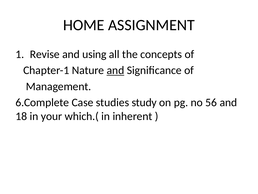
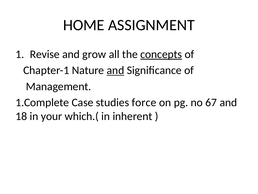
using: using -> grow (94, 54)
concepts underline: none -> present (161, 54)
6.Complete: 6.Complete -> 1.Complete (42, 102)
study: study -> force (144, 102)
56: 56 -> 67 (211, 102)
